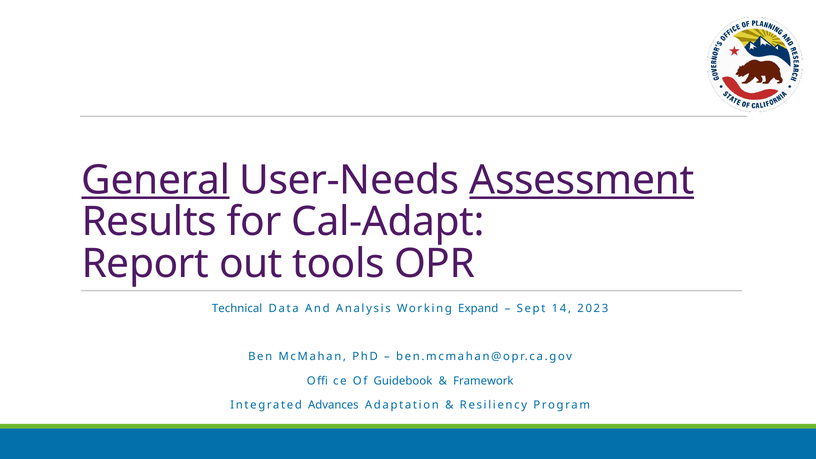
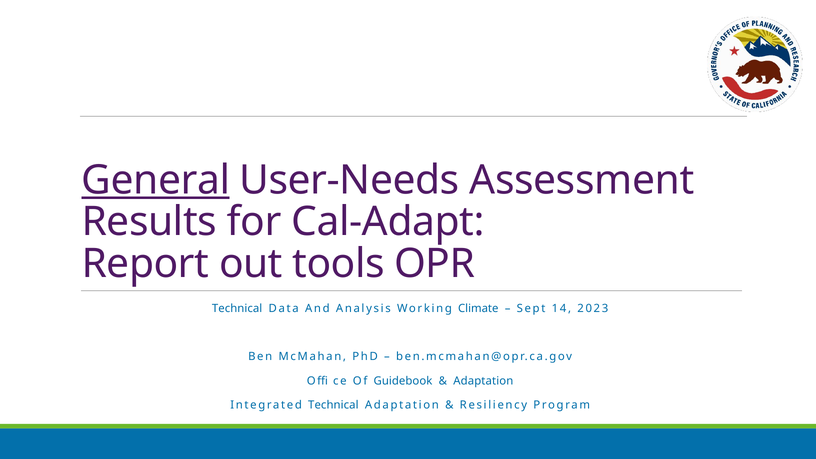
Assessment underline: present -> none (582, 180)
Expand: Expand -> Climate (478, 308)
Framework: Framework -> Adaptation (483, 381)
Integrated Advances: Advances -> Technical (333, 405)
